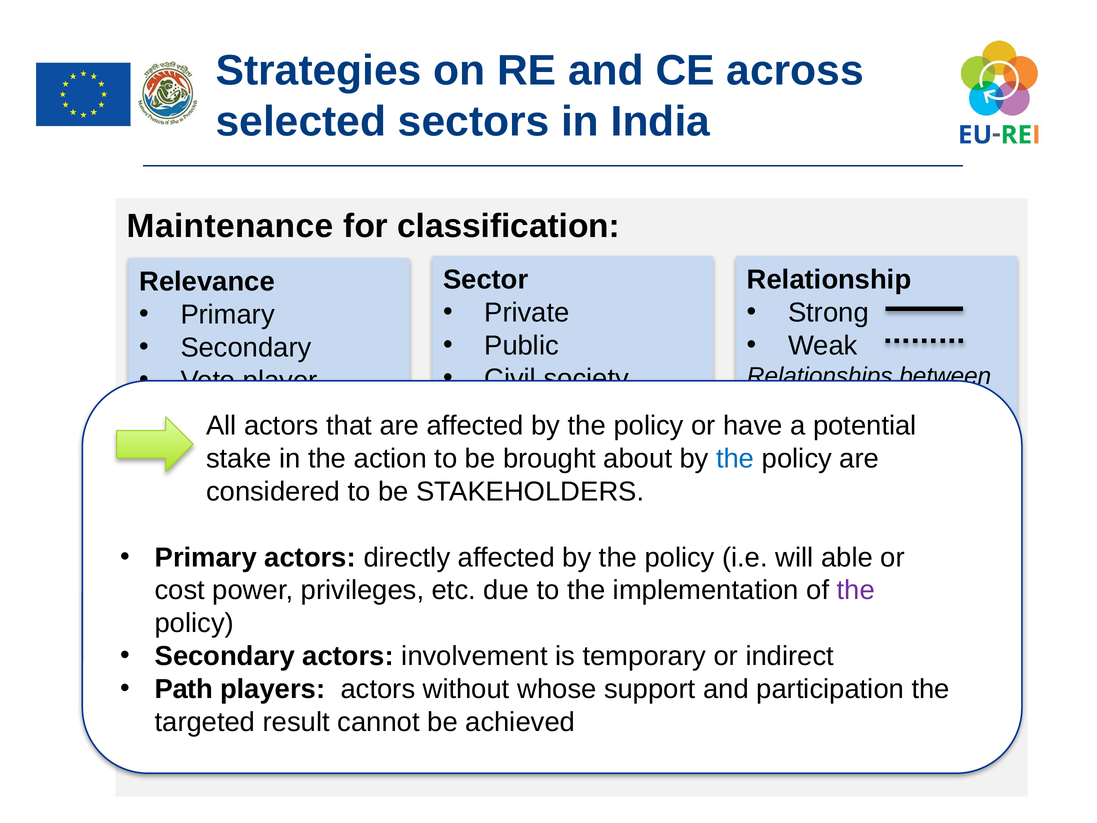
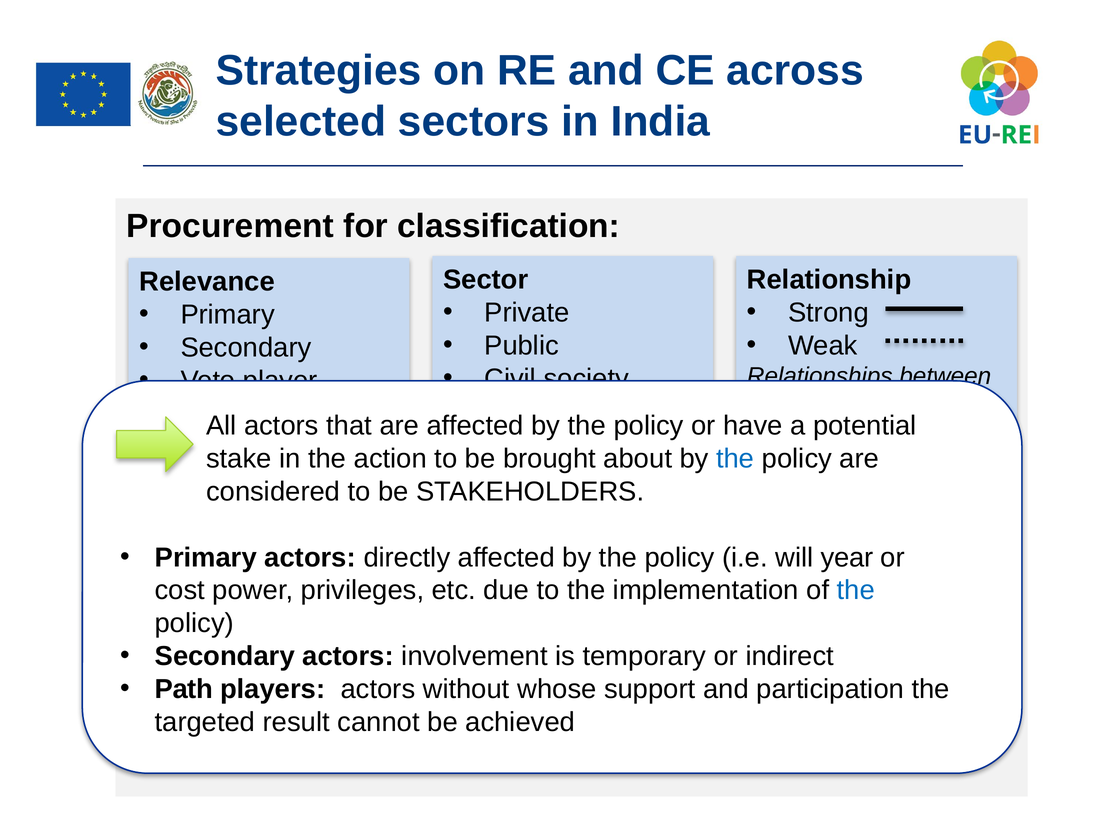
Maintenance: Maintenance -> Procurement (230, 226)
able: able -> year (847, 557)
the colour: purple -> blue (856, 590)
